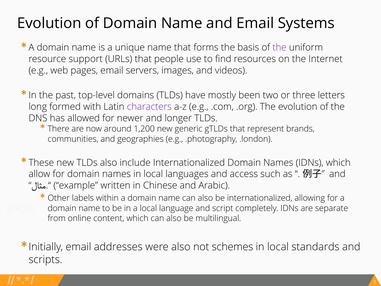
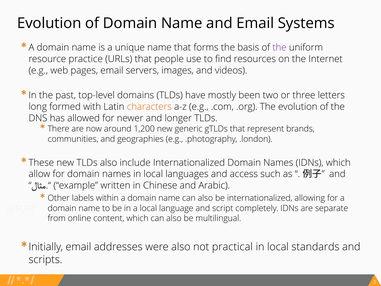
support: support -> practice (86, 59)
characters colour: purple -> orange (149, 107)
schemes: schemes -> practical (232, 247)
